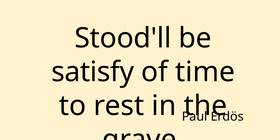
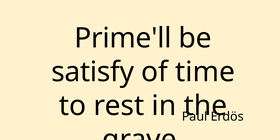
Stood'll: Stood'll -> Prime'll (123, 38)
